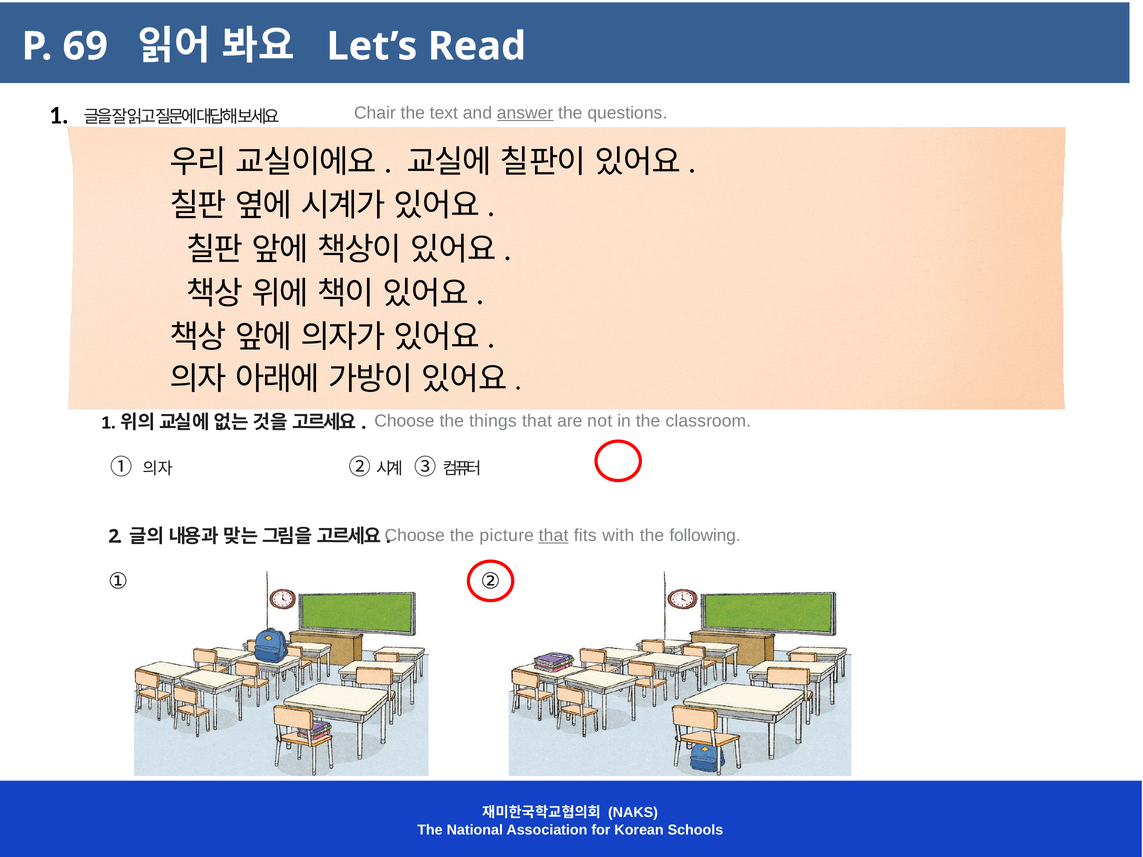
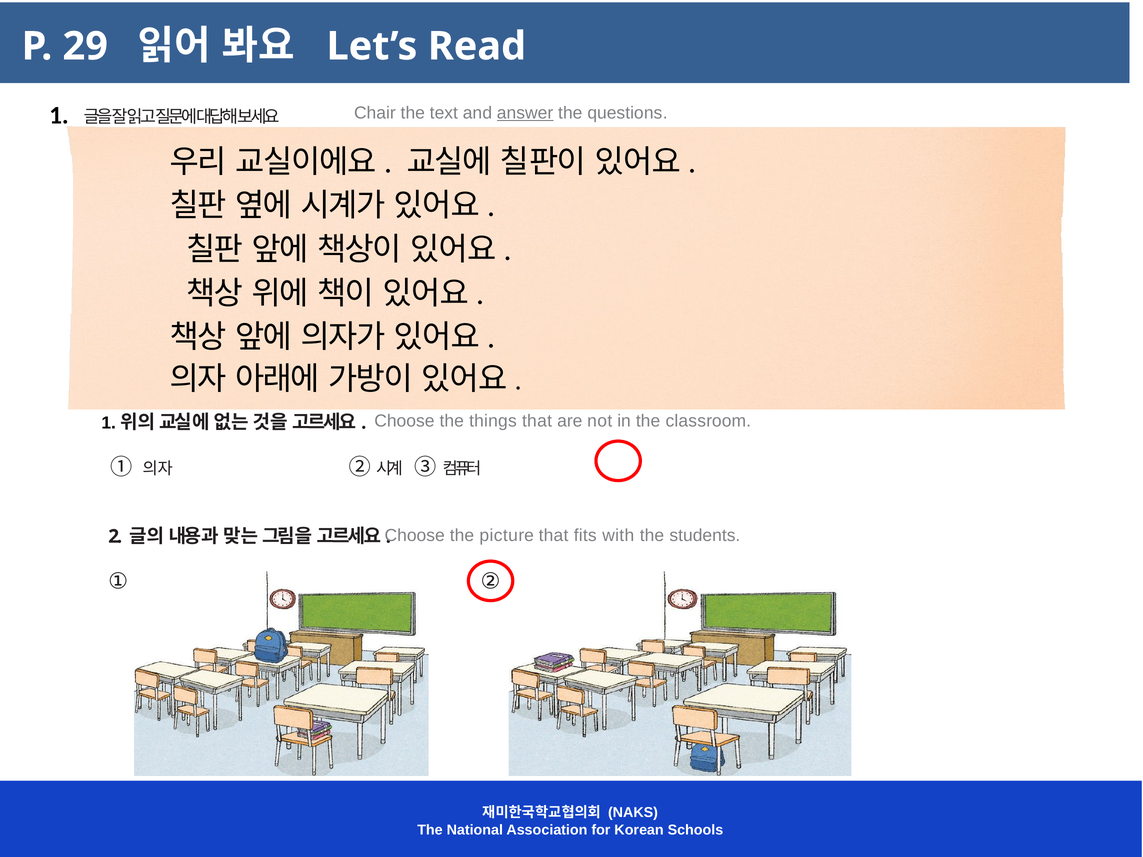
69: 69 -> 29 (85, 46)
that underline: present -> none (554, 536)
following: following -> students (705, 536)
